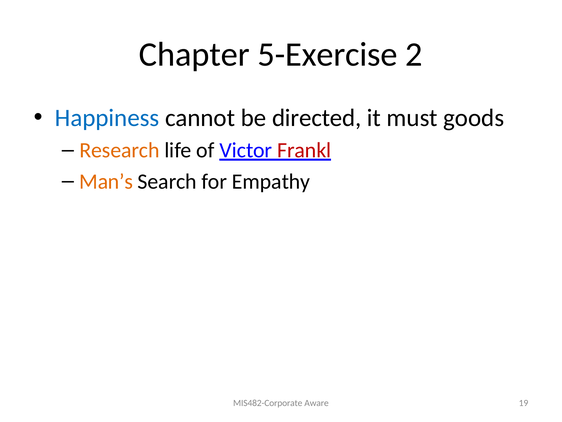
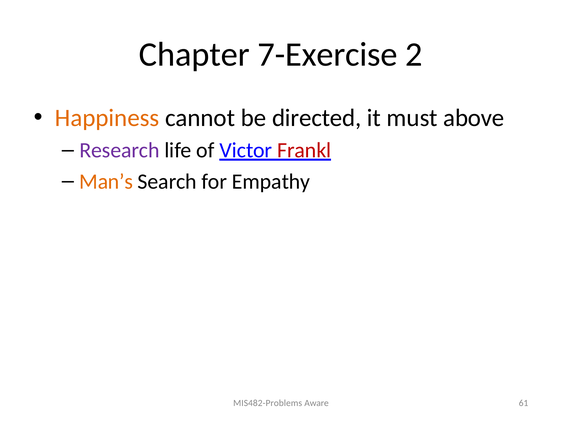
5-Exercise: 5-Exercise -> 7-Exercise (328, 54)
Happiness colour: blue -> orange (107, 118)
goods: goods -> above (474, 118)
Research colour: orange -> purple (119, 150)
MIS482-Corporate: MIS482-Corporate -> MIS482-Problems (268, 402)
19: 19 -> 61 (524, 402)
